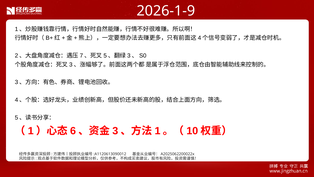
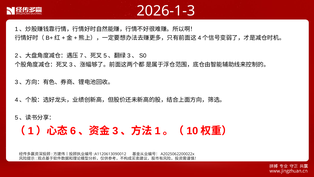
2026-1-9: 2026-1-9 -> 2026-1-3 (166, 11)
